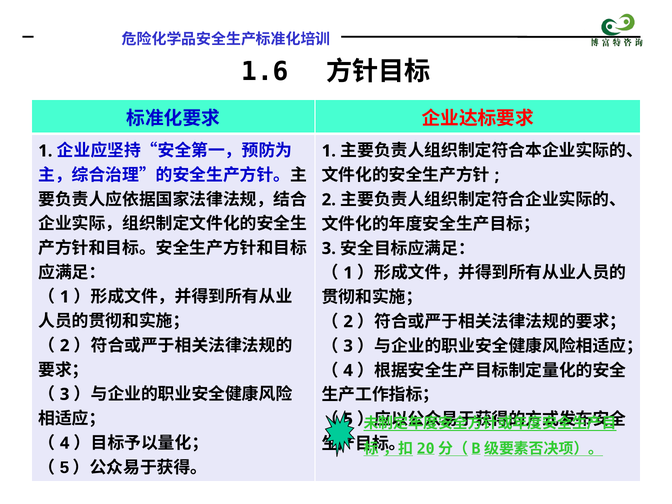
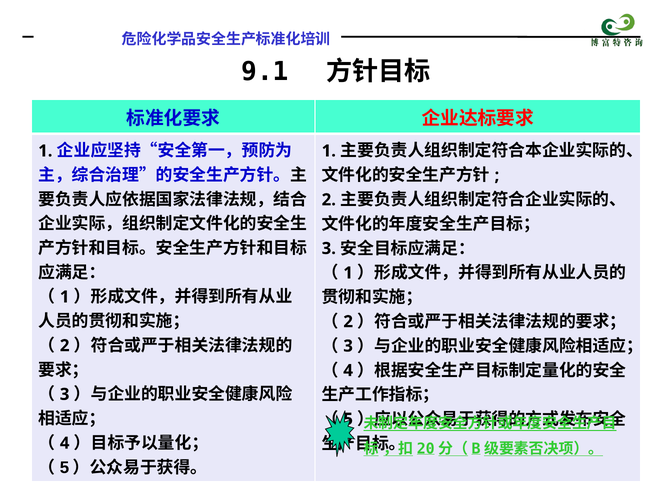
1.6: 1.6 -> 9.1 (265, 72)
